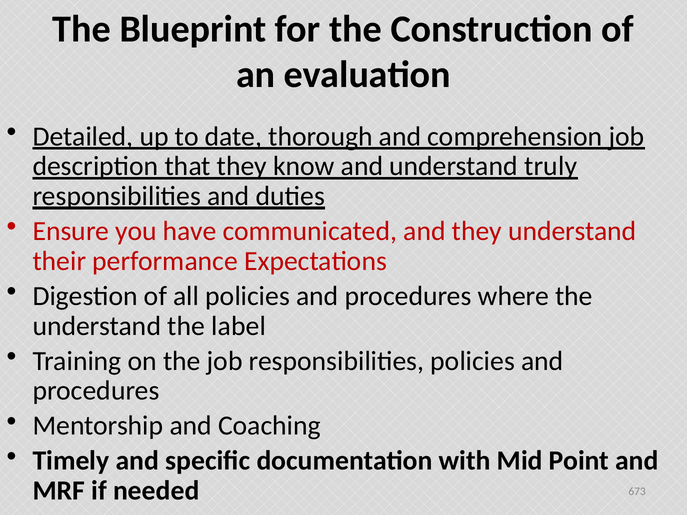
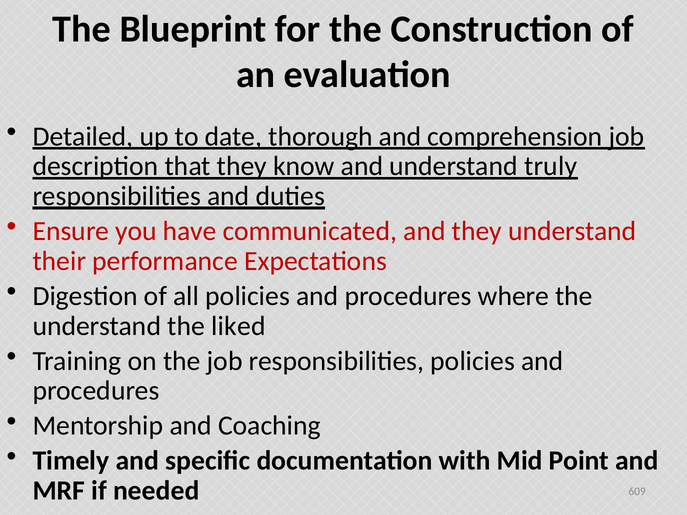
label: label -> liked (239, 326)
673: 673 -> 609 (637, 492)
